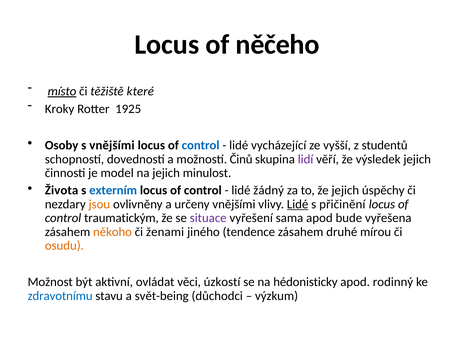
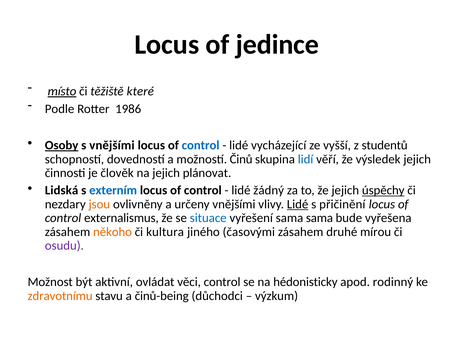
něčeho: něčeho -> jedince (277, 45)
Kroky: Kroky -> Podle (60, 109)
1925: 1925 -> 1986 (128, 109)
Osoby underline: none -> present (62, 145)
lidí colour: purple -> blue (306, 159)
model: model -> člověk (117, 173)
minulost: minulost -> plánovat (207, 173)
Života: Života -> Lidská (62, 190)
úspěchy underline: none -> present (383, 190)
traumatickým: traumatickým -> externalismus (121, 218)
situace colour: purple -> blue (208, 218)
sama apod: apod -> sama (319, 218)
ženami: ženami -> kultura (165, 232)
tendence: tendence -> časovými (249, 232)
osudu colour: orange -> purple (64, 246)
věci úzkostí: úzkostí -> control (222, 282)
zdravotnímu colour: blue -> orange (60, 296)
svět-being: svět-being -> činů-being (162, 296)
